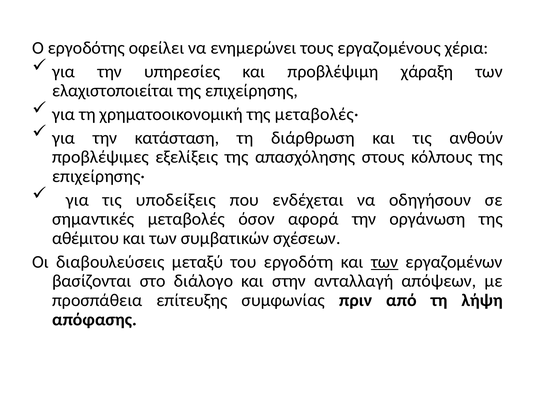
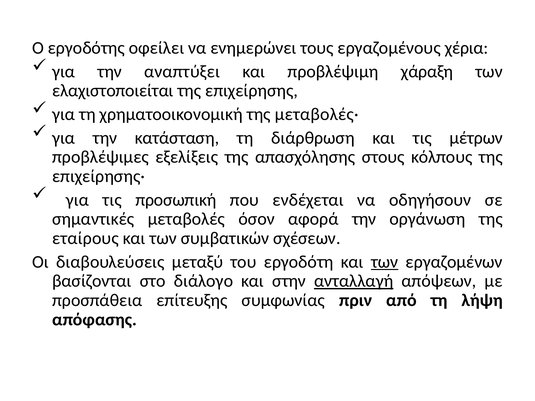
υπηρεσίες: υπηρεσίες -> αναπτύξει (182, 72)
ανθούν: ανθούν -> μέτρων (476, 138)
υποδείξεις: υποδείξεις -> προσωπική (176, 200)
αθέμιτου: αθέμιτου -> εταίρους (85, 238)
ανταλλαγή underline: none -> present (354, 281)
